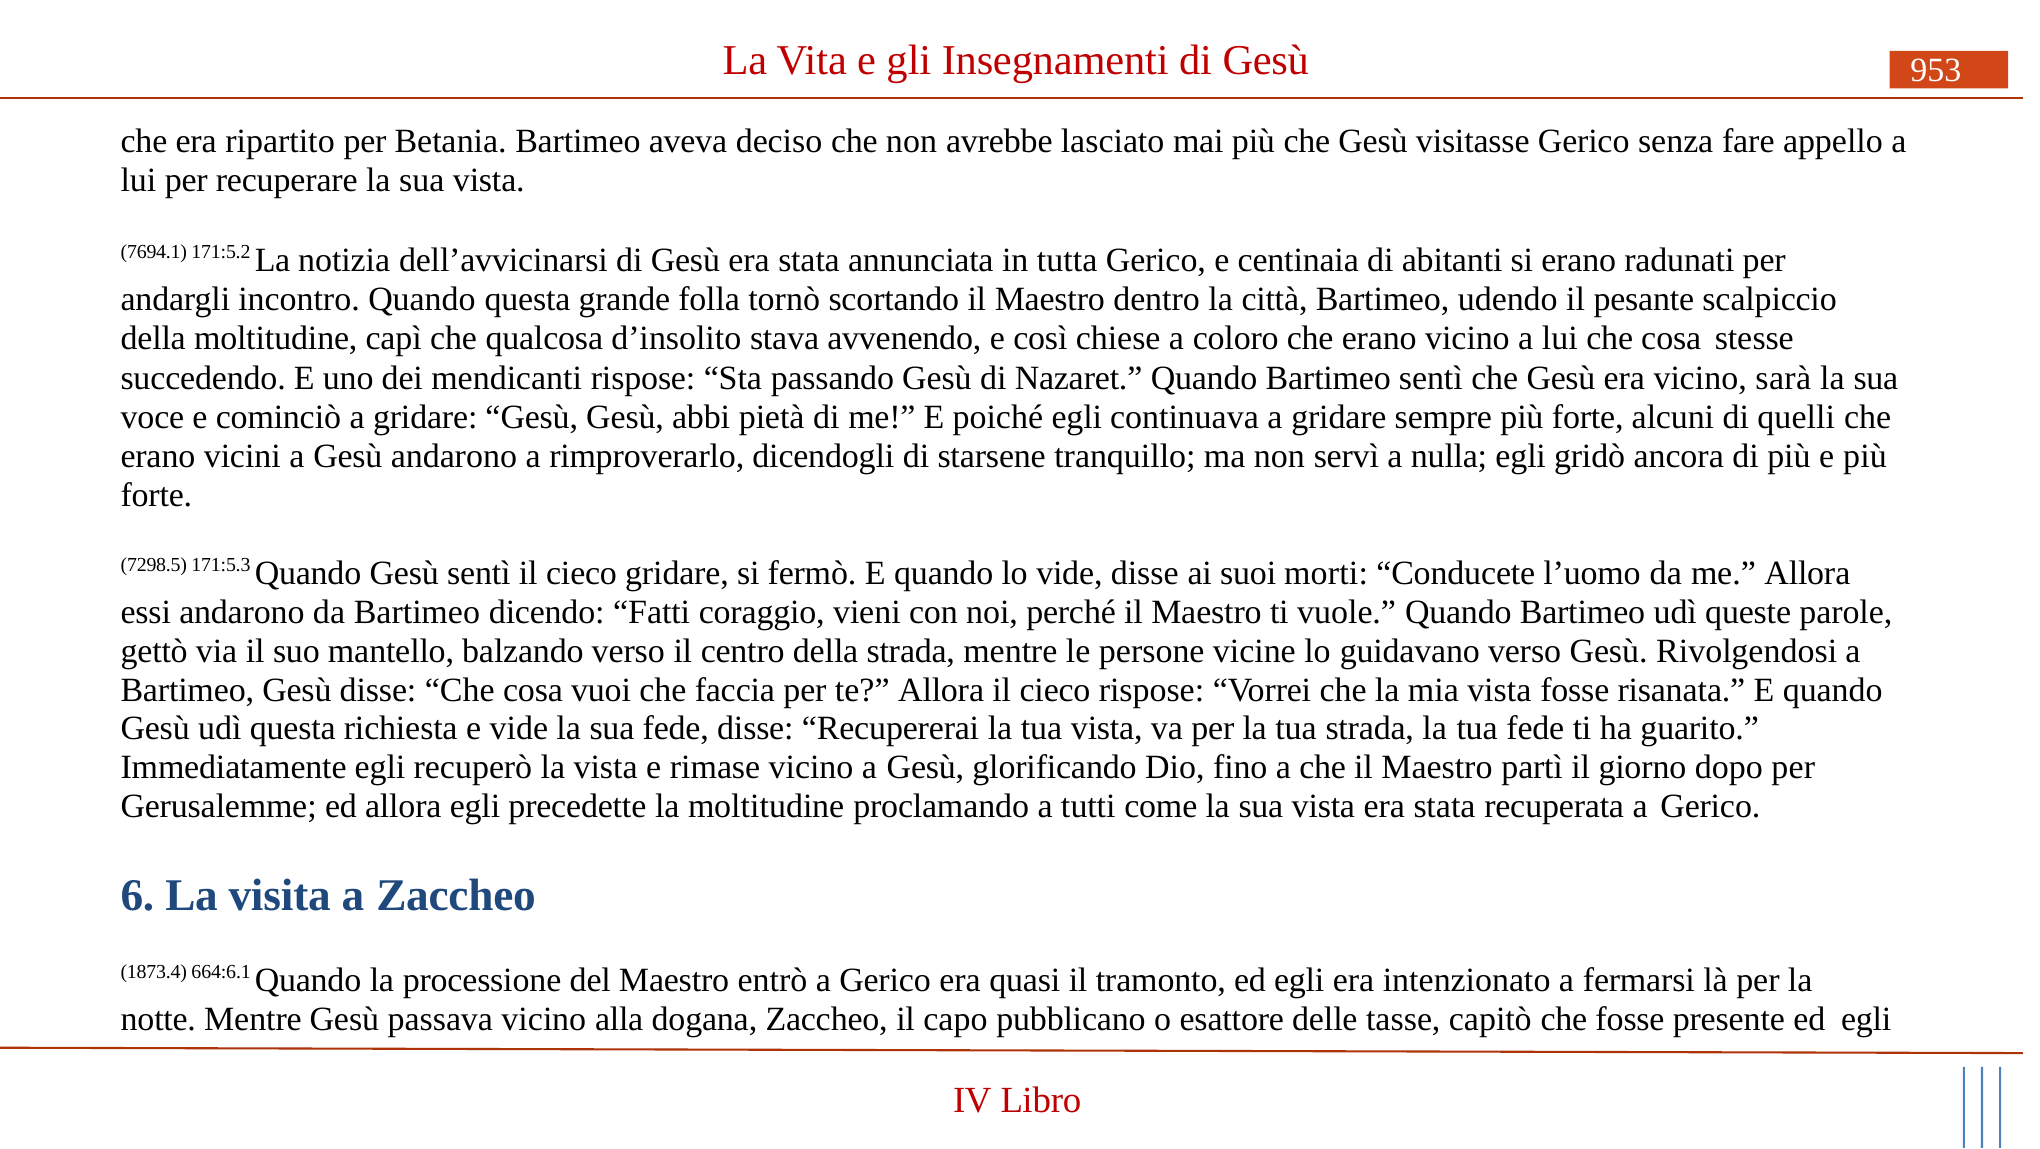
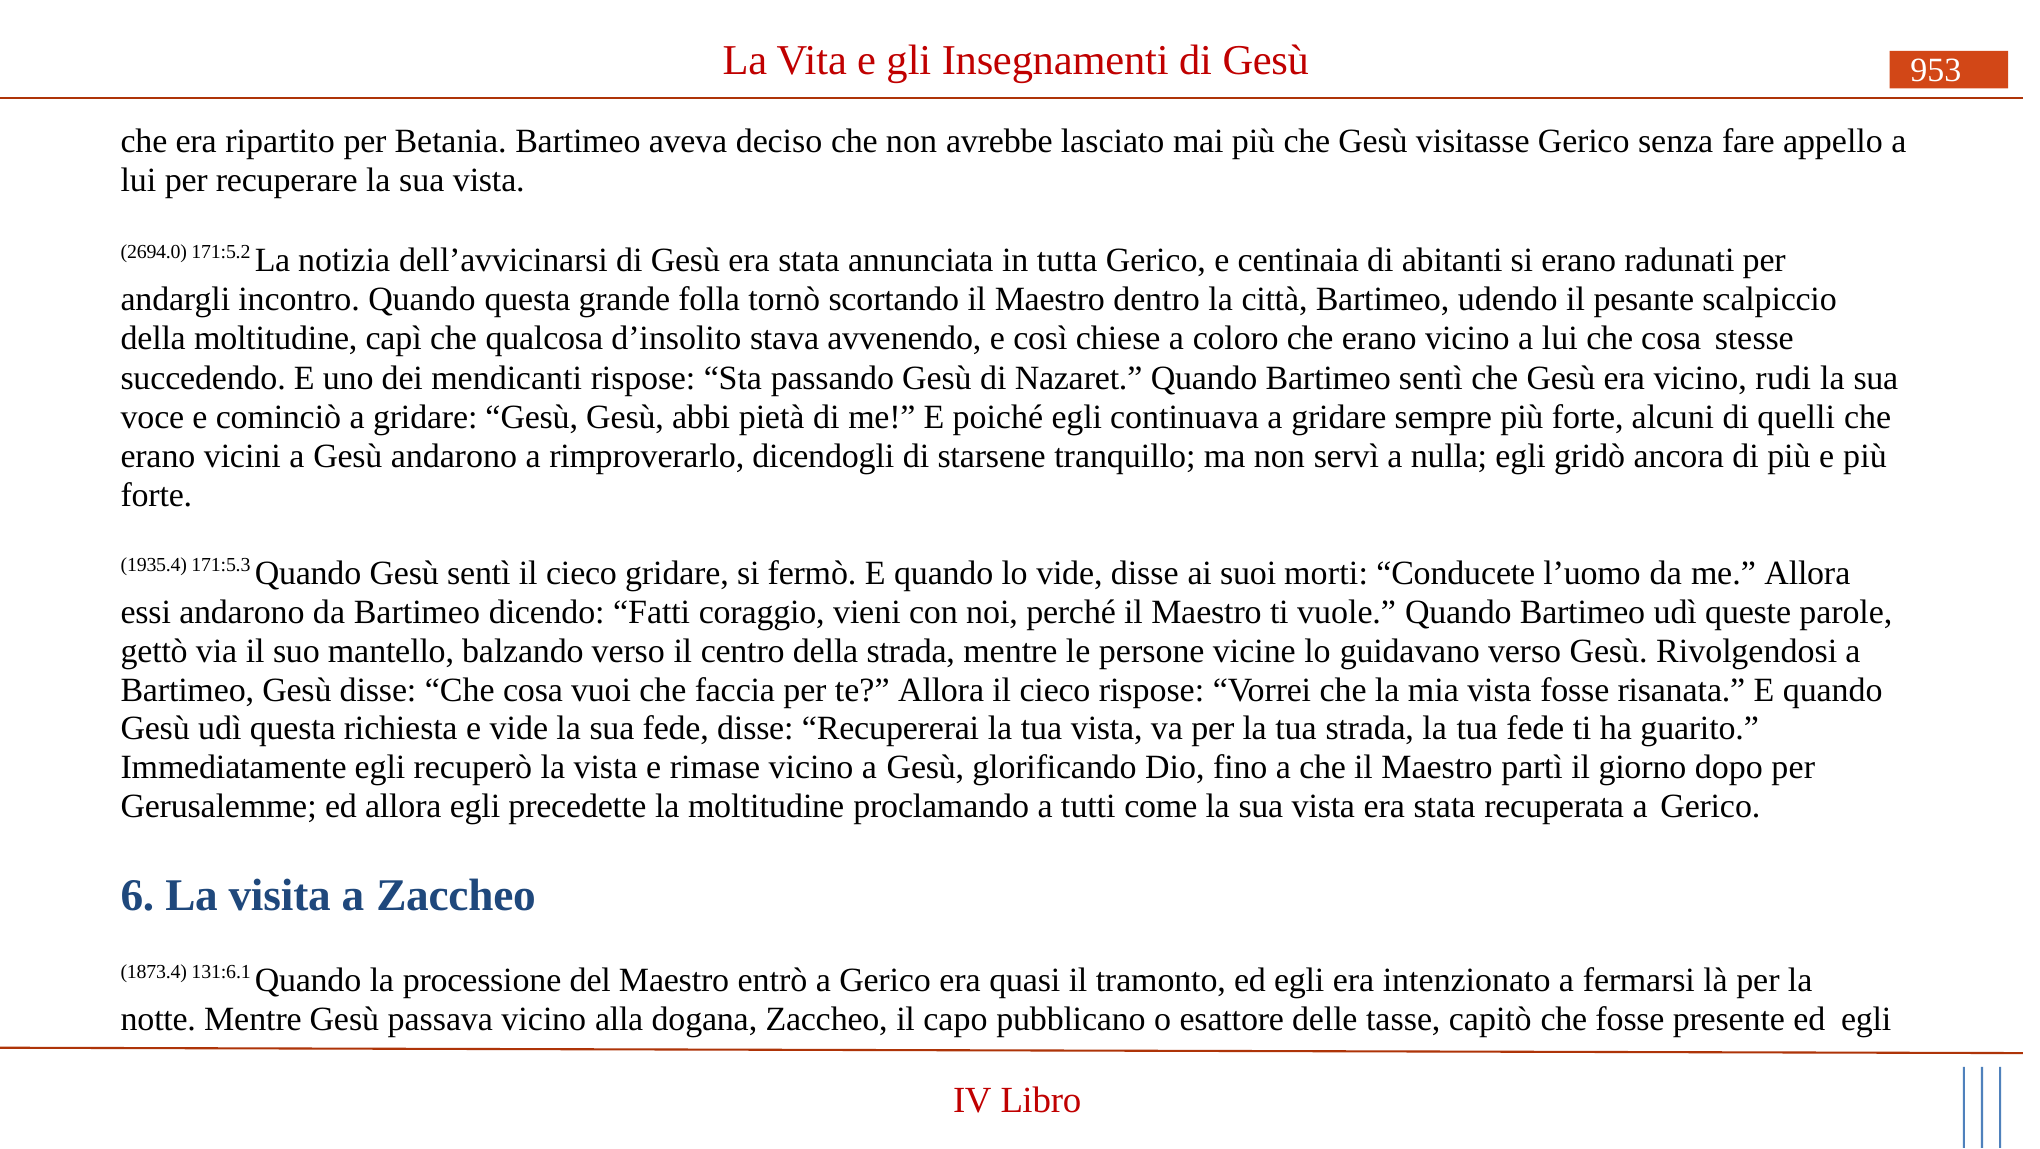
7694.1: 7694.1 -> 2694.0 (154, 252)
sarà: sarà -> rudi (1783, 378)
7298.5: 7298.5 -> 1935.4 (154, 565)
664:6.1: 664:6.1 -> 131:6.1 (221, 972)
